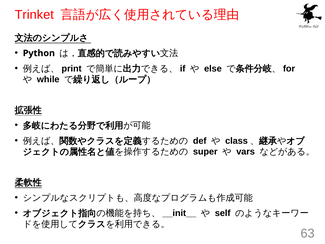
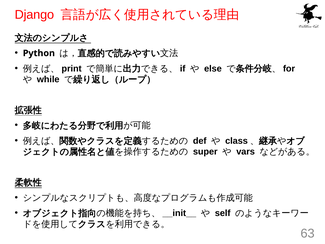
Trinket: Trinket -> Django (34, 15)
